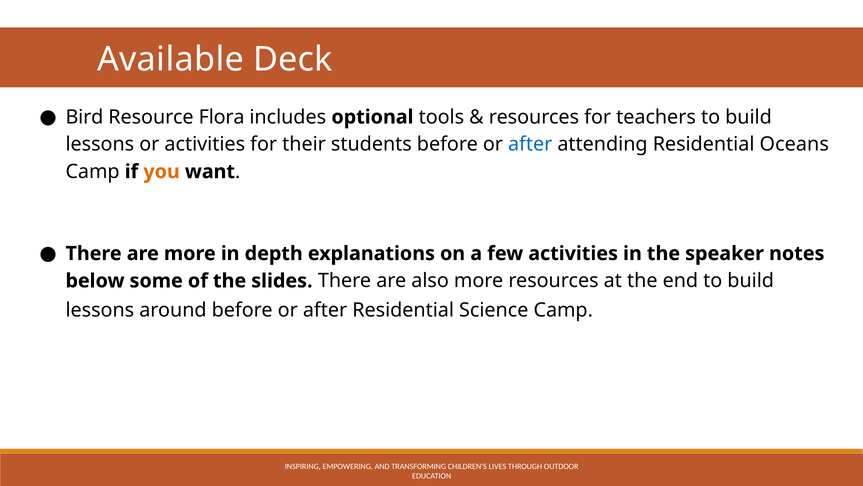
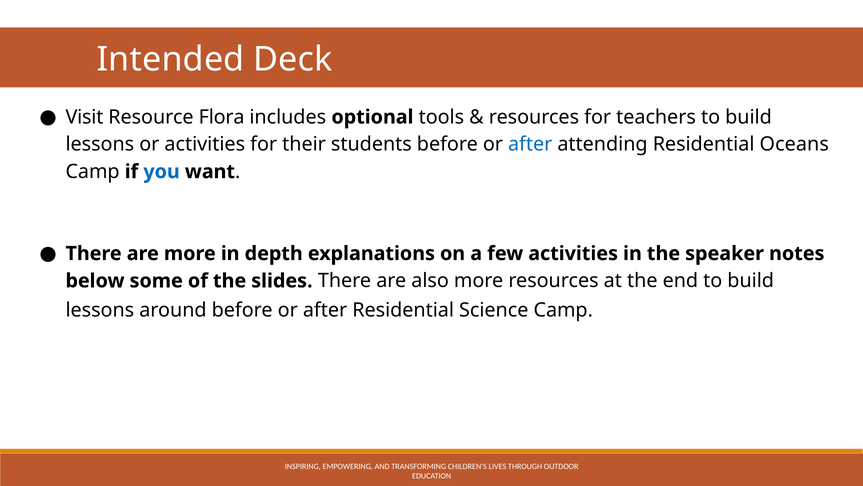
Available: Available -> Intended (171, 59)
Bird: Bird -> Visit (84, 117)
you colour: orange -> blue (162, 171)
